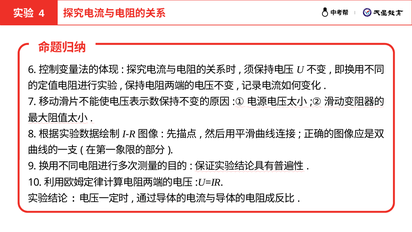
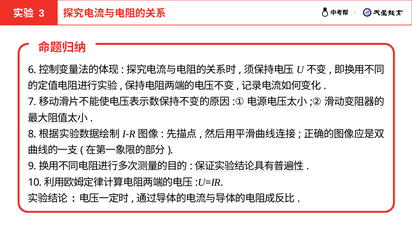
4: 4 -> 3 (42, 13)
